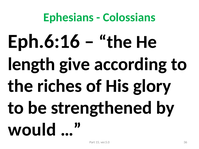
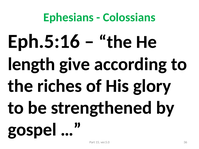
Eph.6:16: Eph.6:16 -> Eph.5:16 (44, 41)
would: would -> gospel (32, 130)
